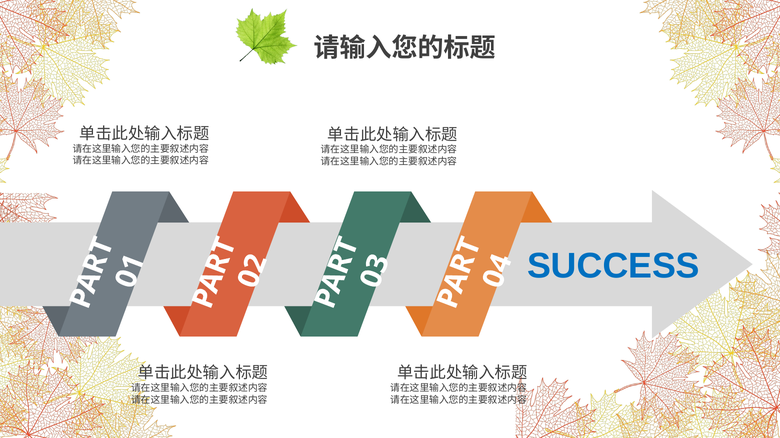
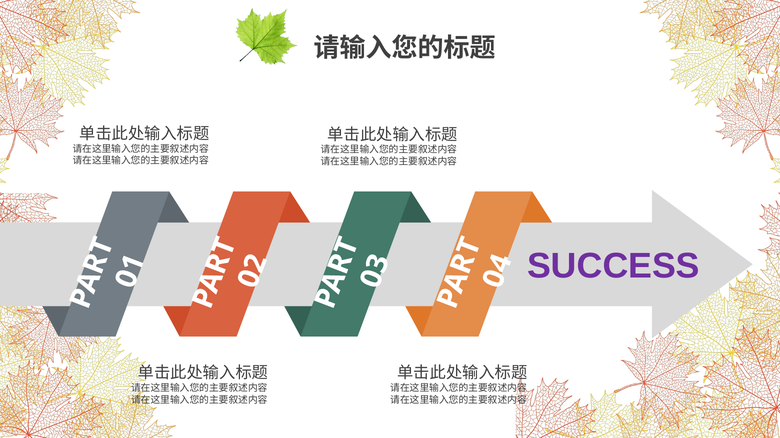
SUCCESS colour: blue -> purple (613, 267)
